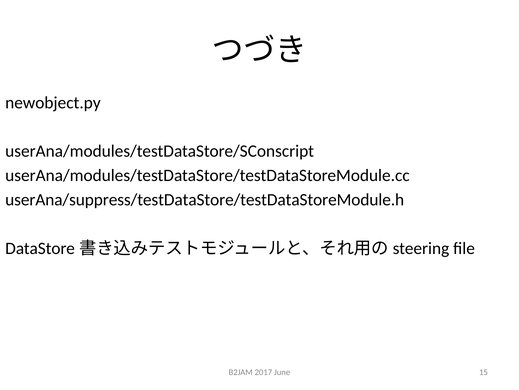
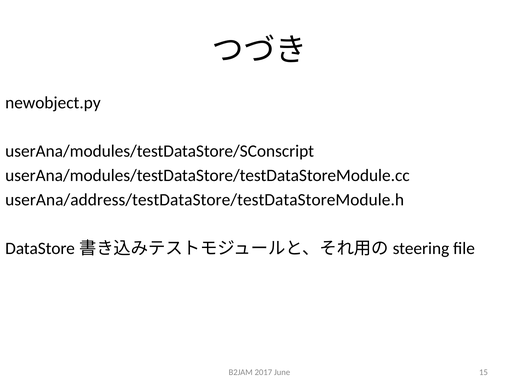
userAna/suppress/testDataStore/testDataStoreModule.h: userAna/suppress/testDataStore/testDataStoreModule.h -> userAna/address/testDataStore/testDataStoreModule.h (205, 199)
